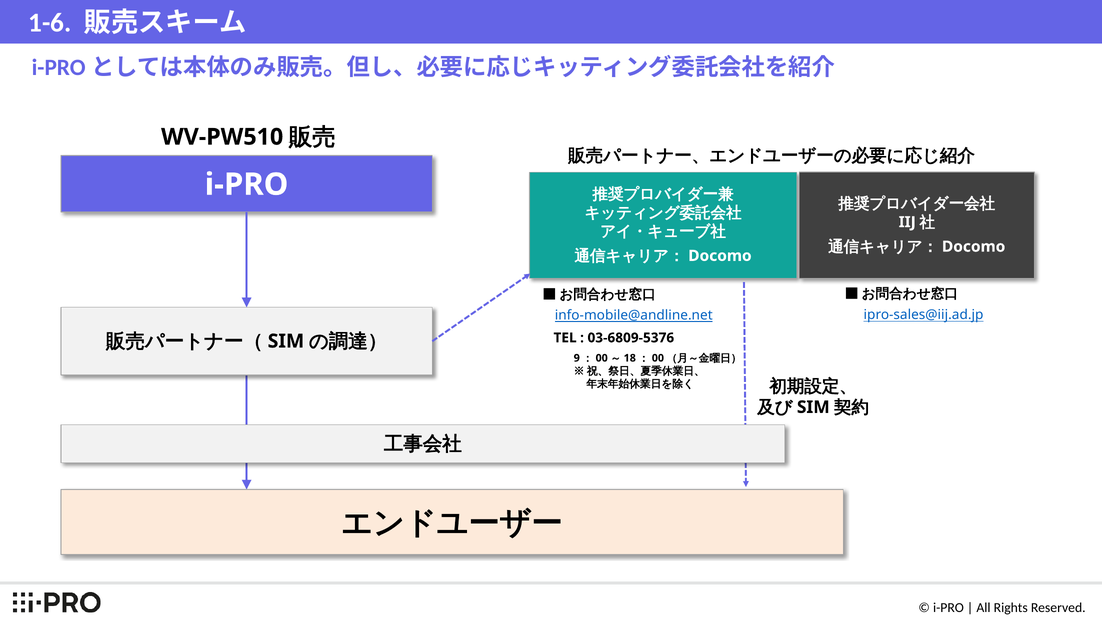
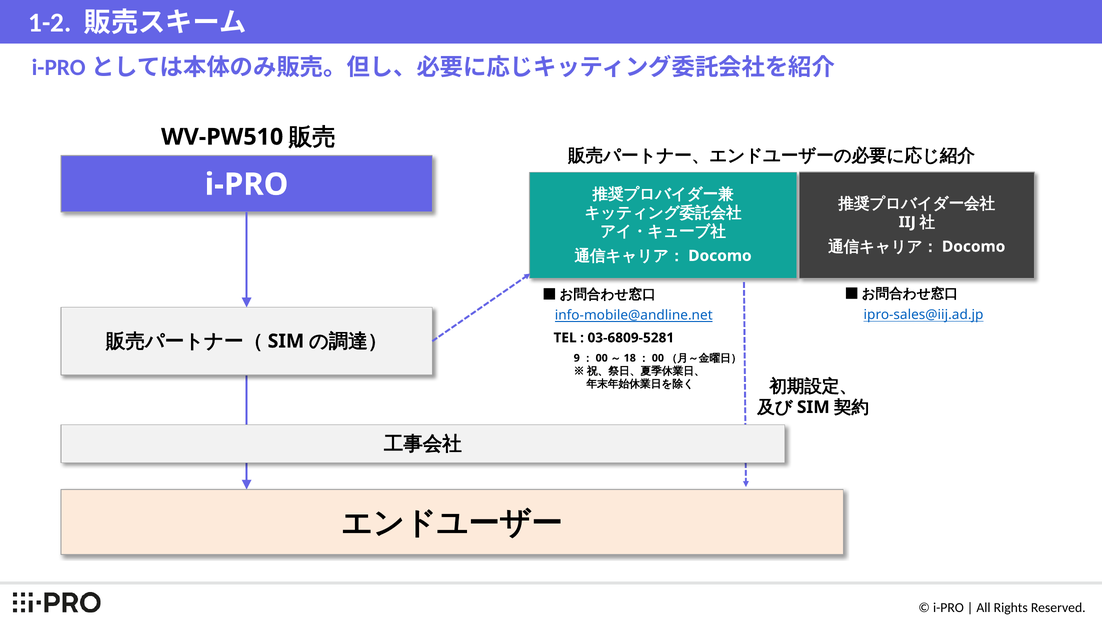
1-6: 1-6 -> 1-2 (50, 23)
03-6809-5376: 03-6809-5376 -> 03-6809-5281 (631, 338)
